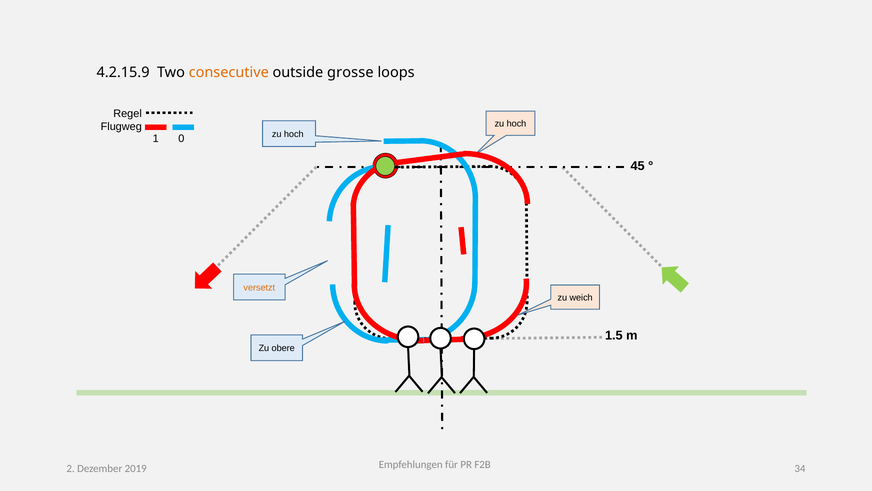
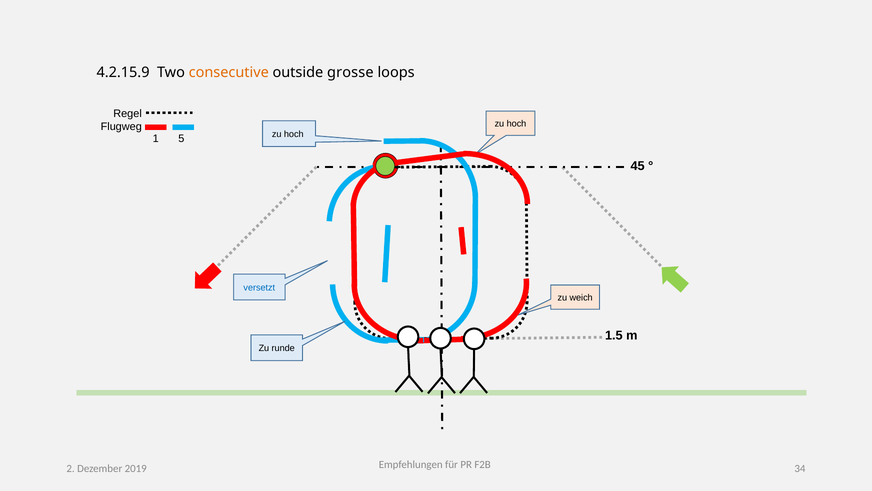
0: 0 -> 5 (181, 138)
versetzt colour: orange -> blue (259, 287)
obere: obere -> runde (283, 348)
